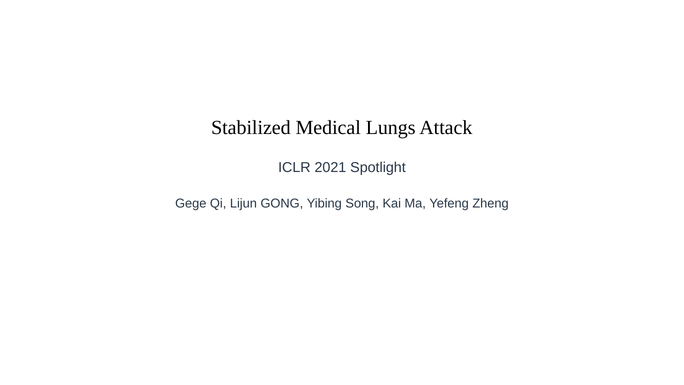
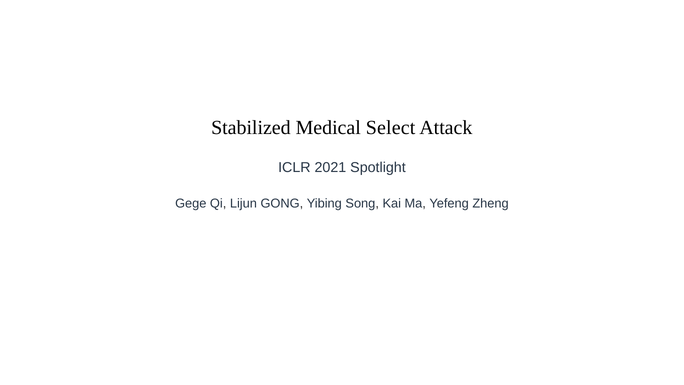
Lungs: Lungs -> Select (391, 128)
